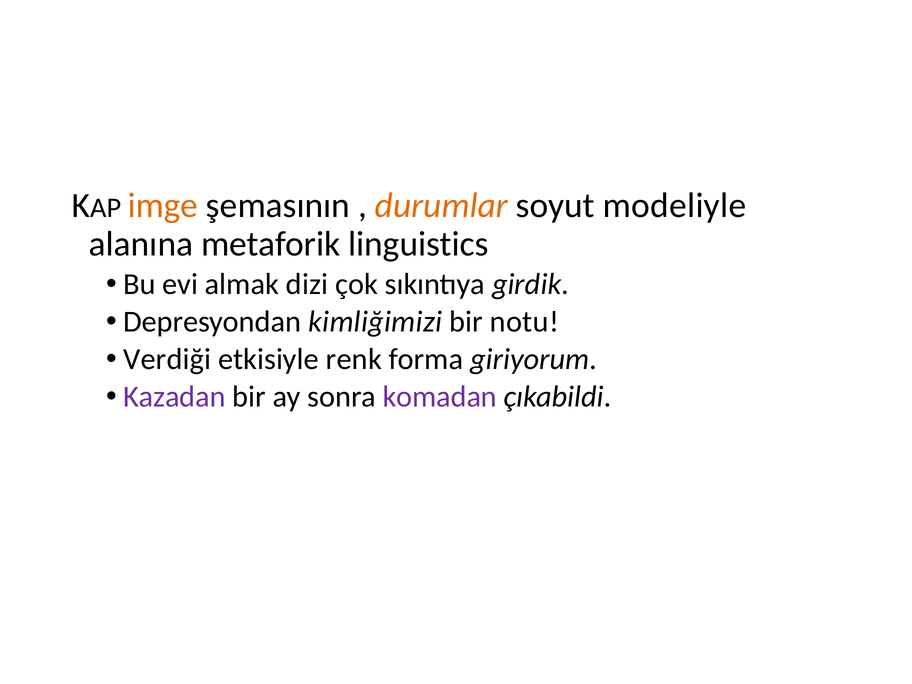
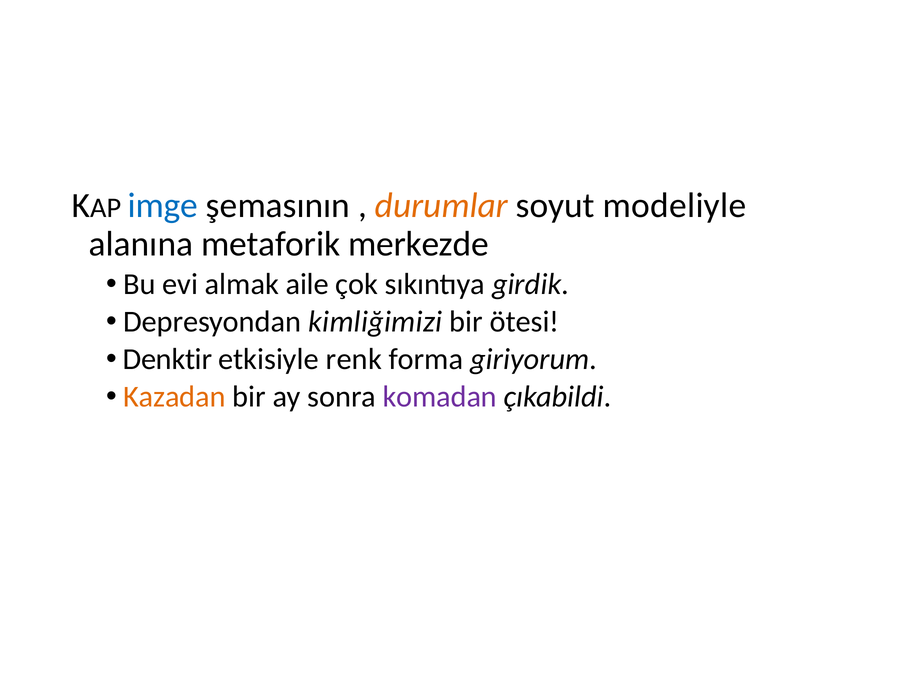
imge colour: orange -> blue (163, 206)
linguistics: linguistics -> merkezde (418, 244)
dizi: dizi -> aile (307, 284)
notu: notu -> ötesi (525, 322)
Verdiği: Verdiği -> Denktir (167, 359)
Kazadan colour: purple -> orange (174, 397)
